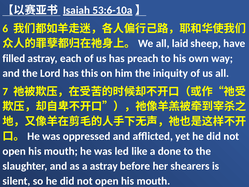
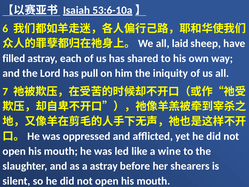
preach: preach -> shared (143, 58)
this: this -> pull (90, 73)
done: done -> wine (169, 151)
